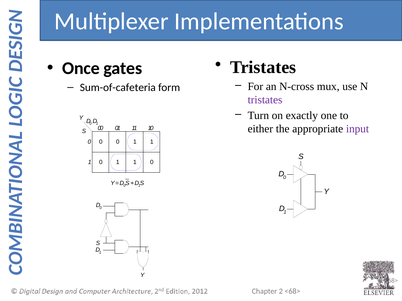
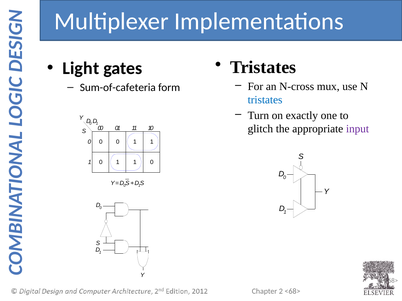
Once: Once -> Light (81, 68)
tristates colour: purple -> blue (265, 100)
either: either -> glitch (260, 129)
